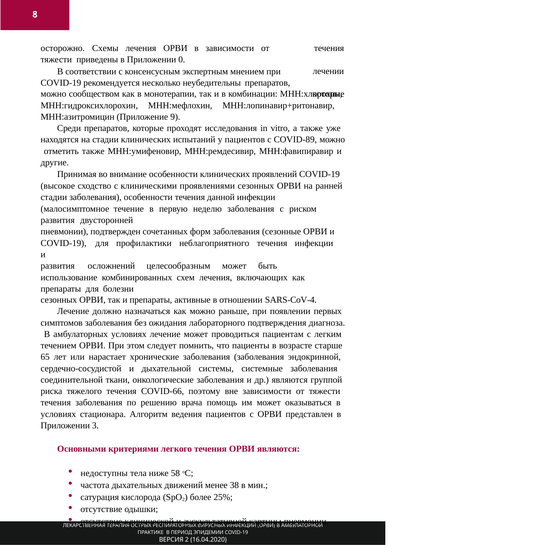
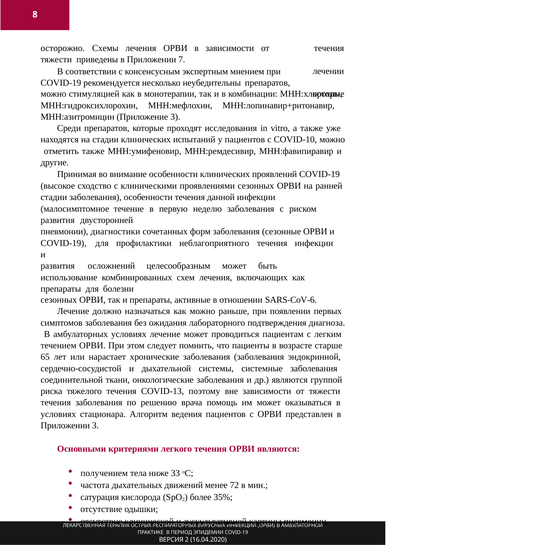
0: 0 -> 7 (182, 60)
сообществом: сообществом -> стимуляцией (94, 94)
Приложение 9: 9 -> 3 (175, 117)
COVID-89: COVID-89 -> COVID-10 (295, 140)
подтвержден: подтвержден -> диагностики (115, 232)
SARS-CoV-4: SARS-CoV-4 -> SARS-CoV-6 (291, 300)
COVID-66: COVID-66 -> COVID-13 (163, 391)
недоступны: недоступны -> получением (104, 473)
58: 58 -> 33 (175, 473)
38: 38 -> 72 (234, 485)
25%: 25% -> 35% (223, 497)
